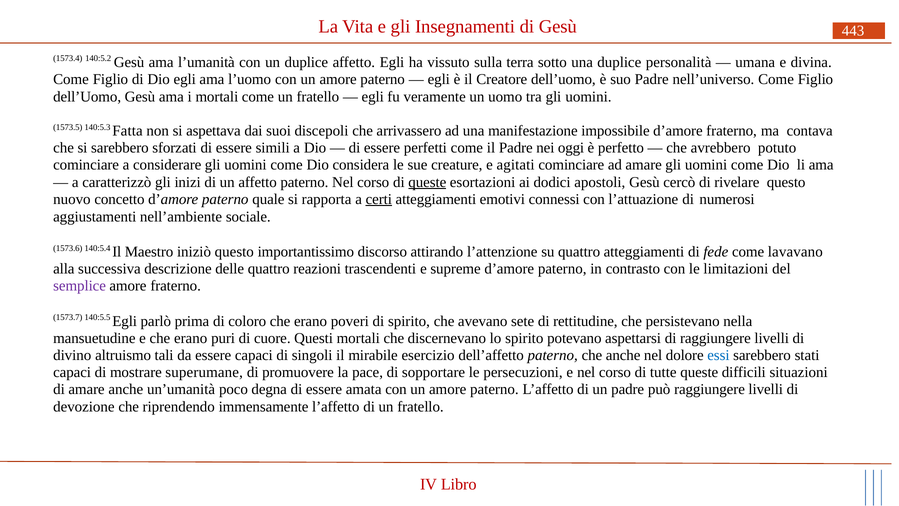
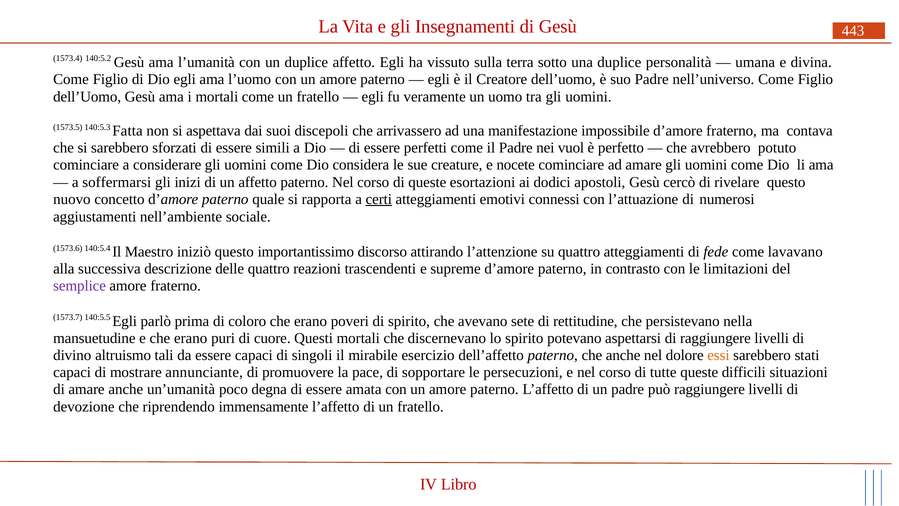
oggi: oggi -> vuol (571, 148)
agitati: agitati -> nocete (516, 165)
caratterizzò: caratterizzò -> soffermarsi (117, 182)
queste underline: present -> none (427, 182)
essi colour: blue -> orange (718, 356)
superumane: superumane -> annunciante (204, 373)
